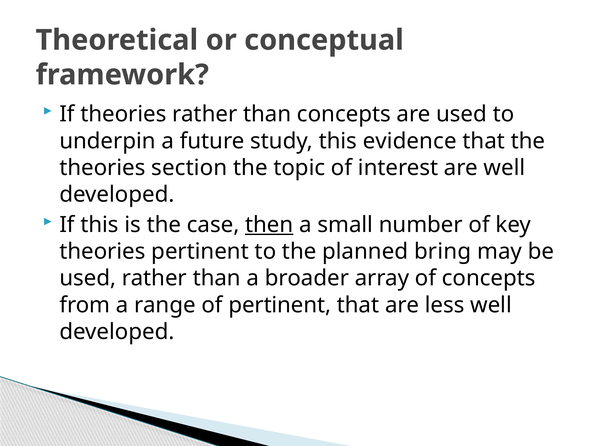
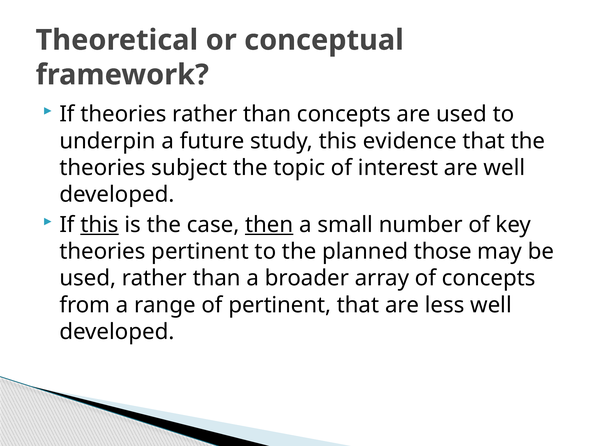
section: section -> subject (189, 168)
this underline: none -> present (100, 225)
bring: bring -> those (443, 252)
